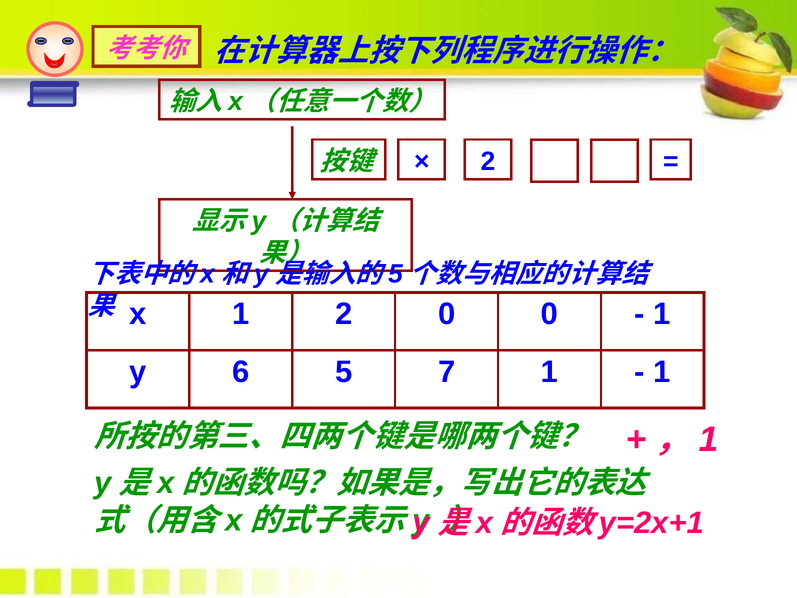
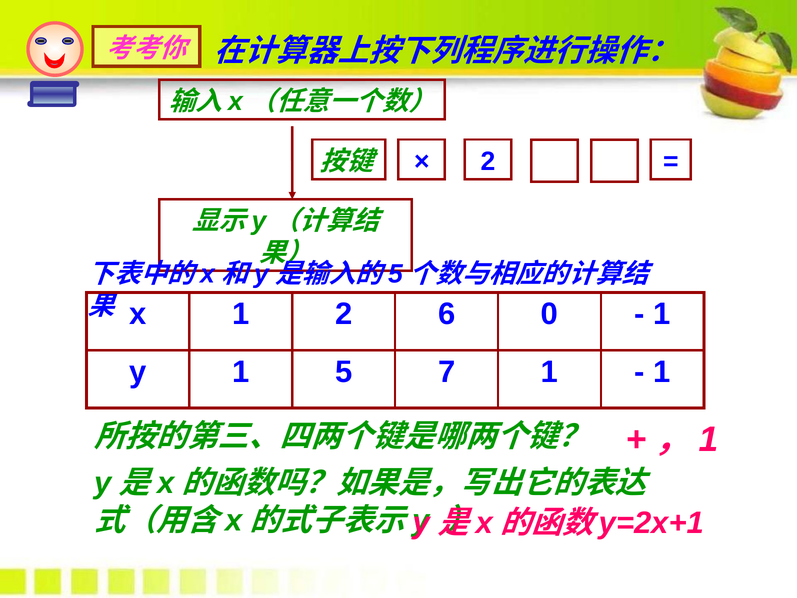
2 0: 0 -> 6 (447, 314)
y 6: 6 -> 1 (241, 372)
